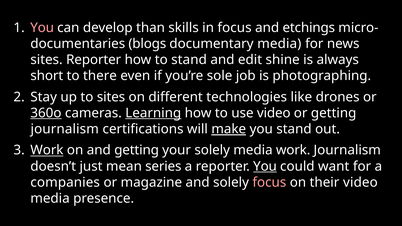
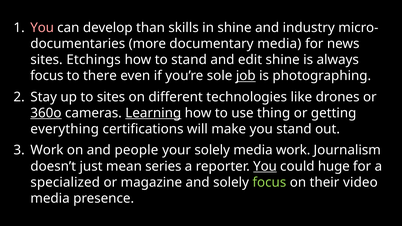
in focus: focus -> shine (235, 28)
etchings: etchings -> industry (309, 28)
blogs: blogs -> more (147, 44)
sites Reporter: Reporter -> Etchings (94, 60)
short: short -> focus (47, 76)
job underline: none -> present (246, 76)
use video: video -> thing (274, 113)
journalism: journalism -> everything (65, 129)
make underline: present -> none (229, 129)
Work underline: present -> none (47, 150)
and getting: getting -> people (136, 150)
want: want -> huge (334, 166)
companies: companies -> specialized (65, 182)
focus colour: pink -> light green (269, 182)
